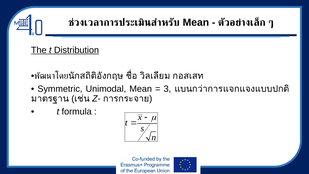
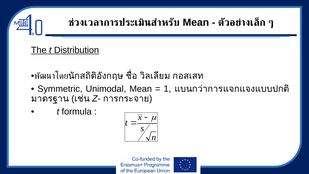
3: 3 -> 1 (167, 89)
